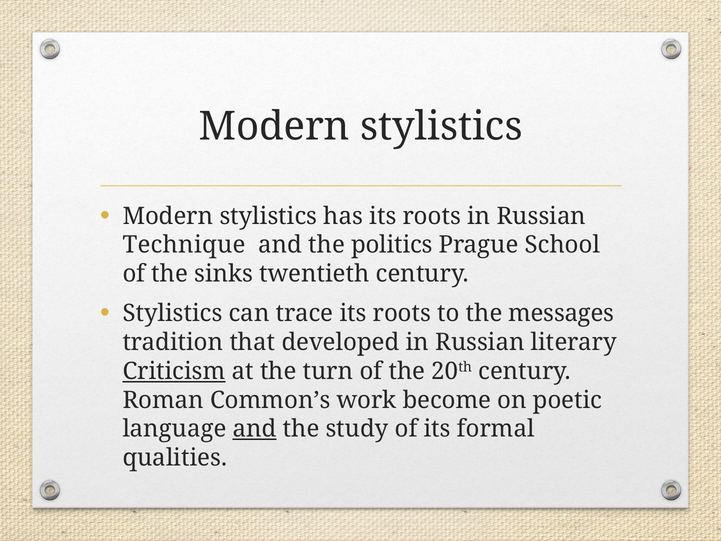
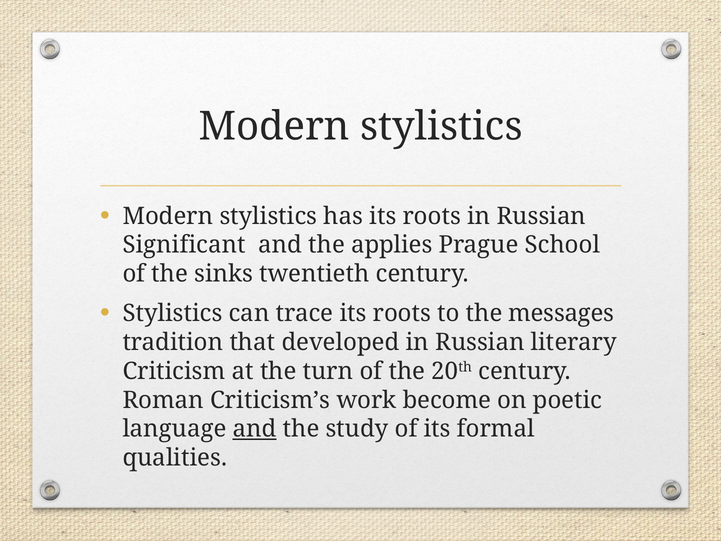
Technique: Technique -> Significant (184, 245)
politics: politics -> applies (392, 245)
Criticism underline: present -> none (174, 371)
Common’s: Common’s -> Criticism’s (270, 400)
